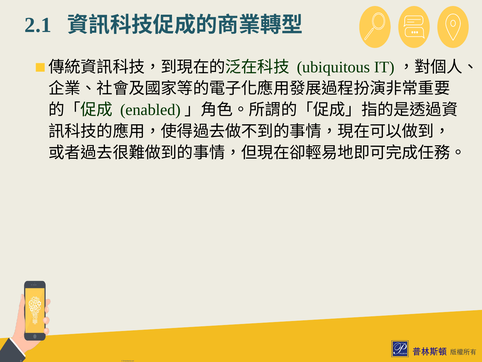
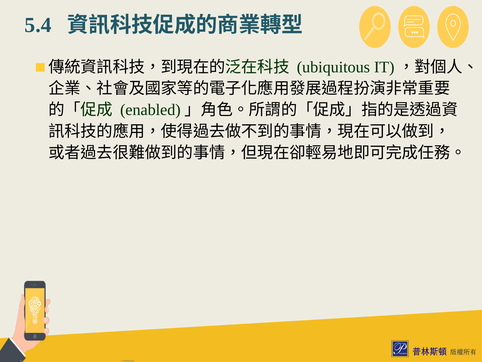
2.1: 2.1 -> 5.4 (38, 25)
